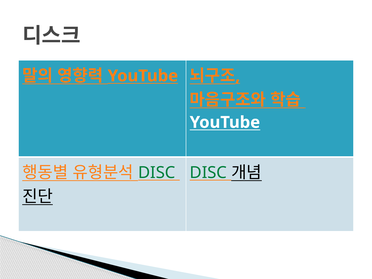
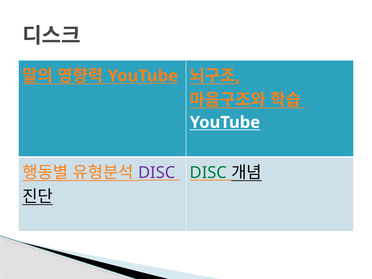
DISC colour: green -> purple (157, 173)
